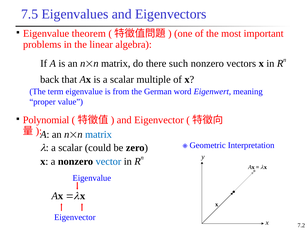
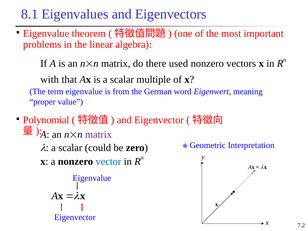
7.5: 7.5 -> 8.1 (30, 14)
such: such -> used (178, 64)
back: back -> with (50, 80)
matrix colour: blue -> purple (98, 135)
